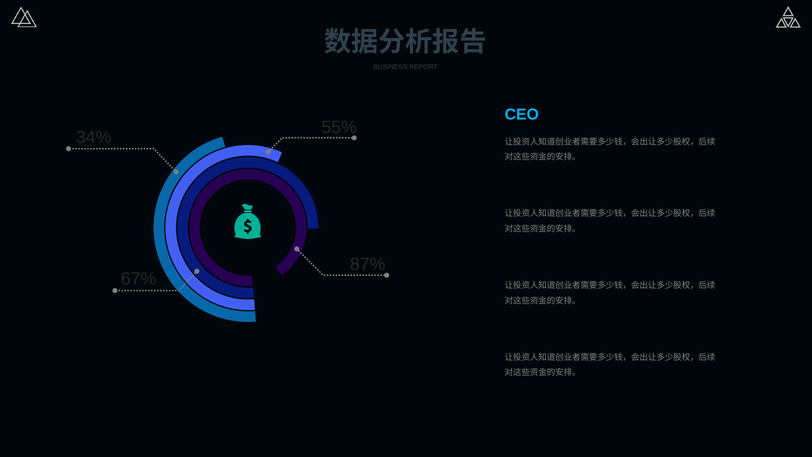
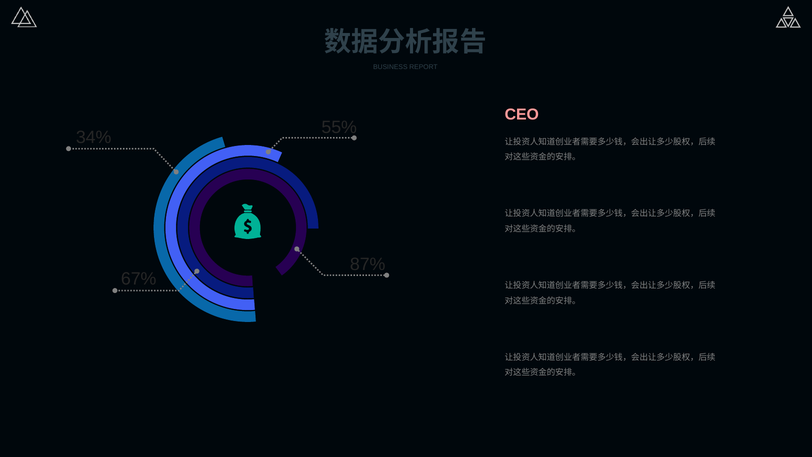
CEO colour: light blue -> pink (522, 115)
